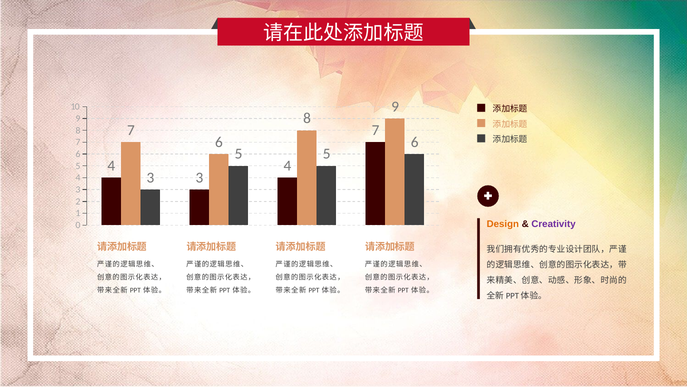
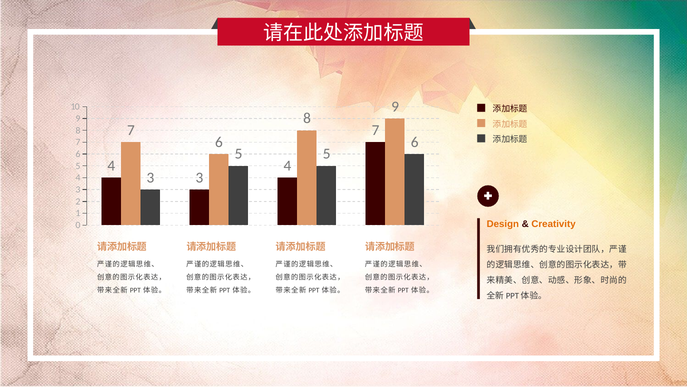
Creativity colour: purple -> orange (554, 224)
